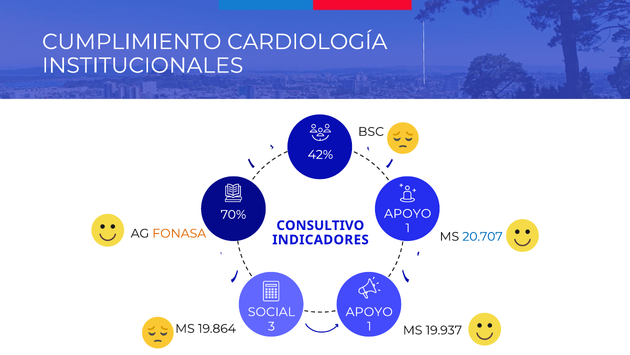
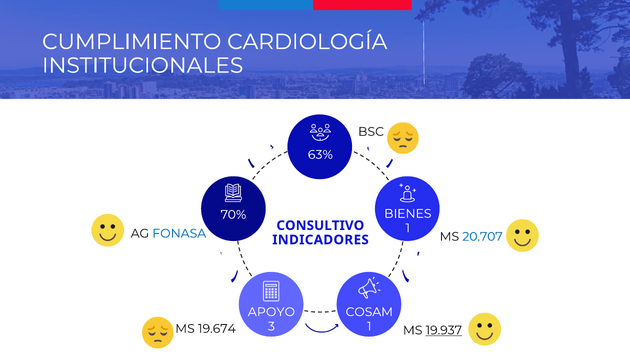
42%: 42% -> 63% (320, 154)
APOYO: APOYO -> BIENES (408, 213)
FONASA colour: orange -> blue (179, 233)
SOCIAL: SOCIAL -> APOYO (271, 311)
APOYO: APOYO -> COSAM (369, 311)
19.864: 19.864 -> 19.674 (217, 328)
19.937 underline: none -> present (444, 330)
